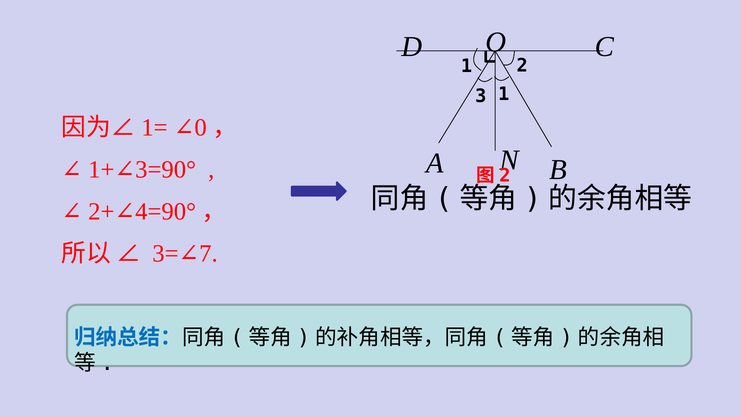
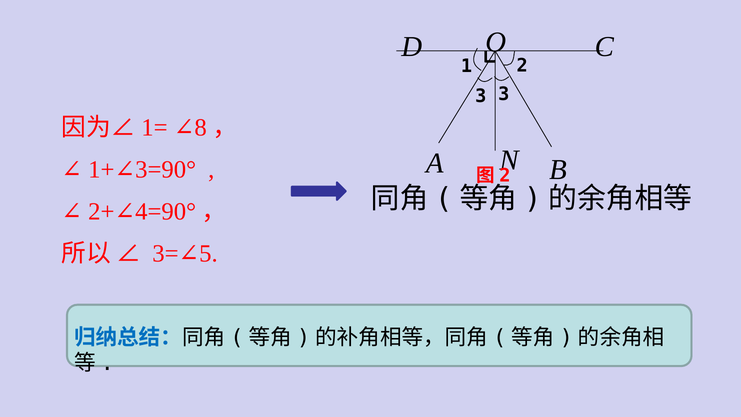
3 1: 1 -> 3 (504, 94)
0: 0 -> 8 (201, 128)
7: 7 -> 5 (208, 253)
